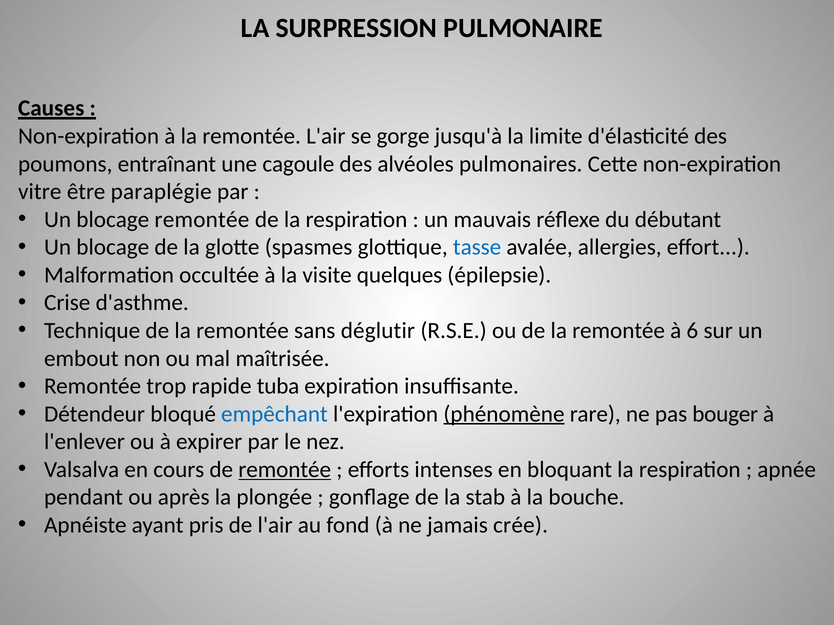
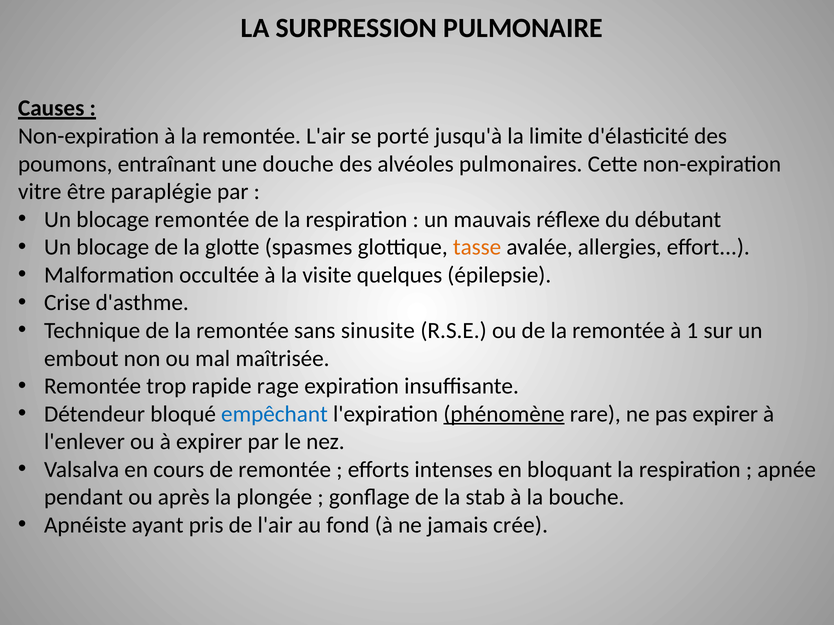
gorge: gorge -> porté (403, 136)
cagoule: cagoule -> douche (298, 164)
tasse colour: blue -> orange (477, 247)
déglutir: déglutir -> sinusite (378, 331)
6: 6 -> 1 (692, 331)
tuba: tuba -> rage (278, 386)
pas bouger: bouger -> expirer (725, 414)
remontée underline: present -> none (285, 470)
